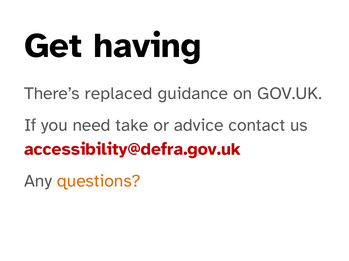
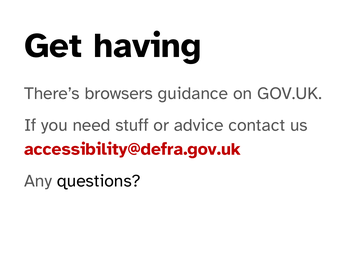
replaced: replaced -> browsers (119, 94)
take: take -> stuff (132, 126)
questions colour: orange -> black (99, 181)
